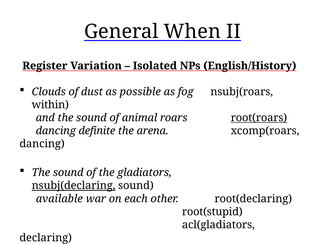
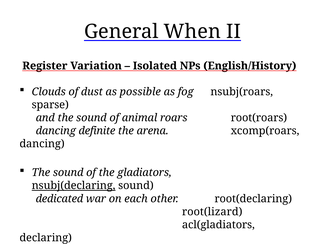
within: within -> sparse (50, 105)
root(roars underline: present -> none (259, 118)
available: available -> dedicated (59, 198)
root(stupid: root(stupid -> root(lizard (212, 211)
